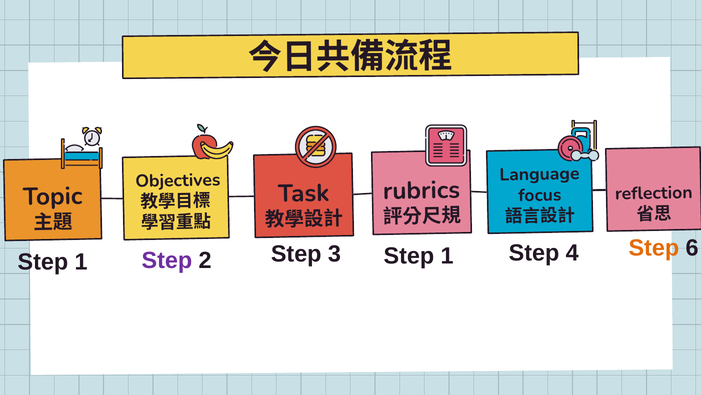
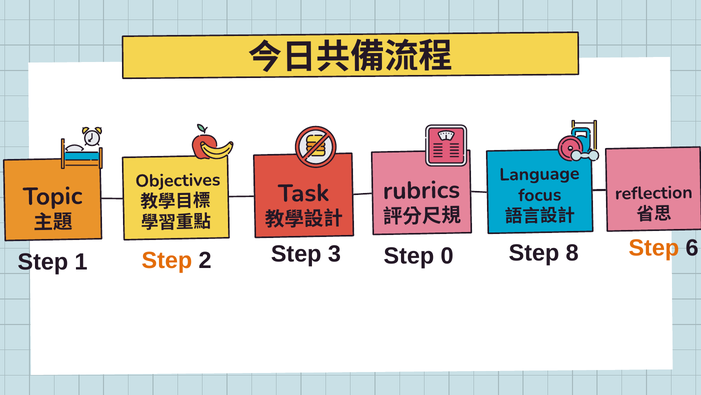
4: 4 -> 8 (572, 253)
1: 1 -> 0 (447, 256)
Step colour: purple -> orange (167, 260)
